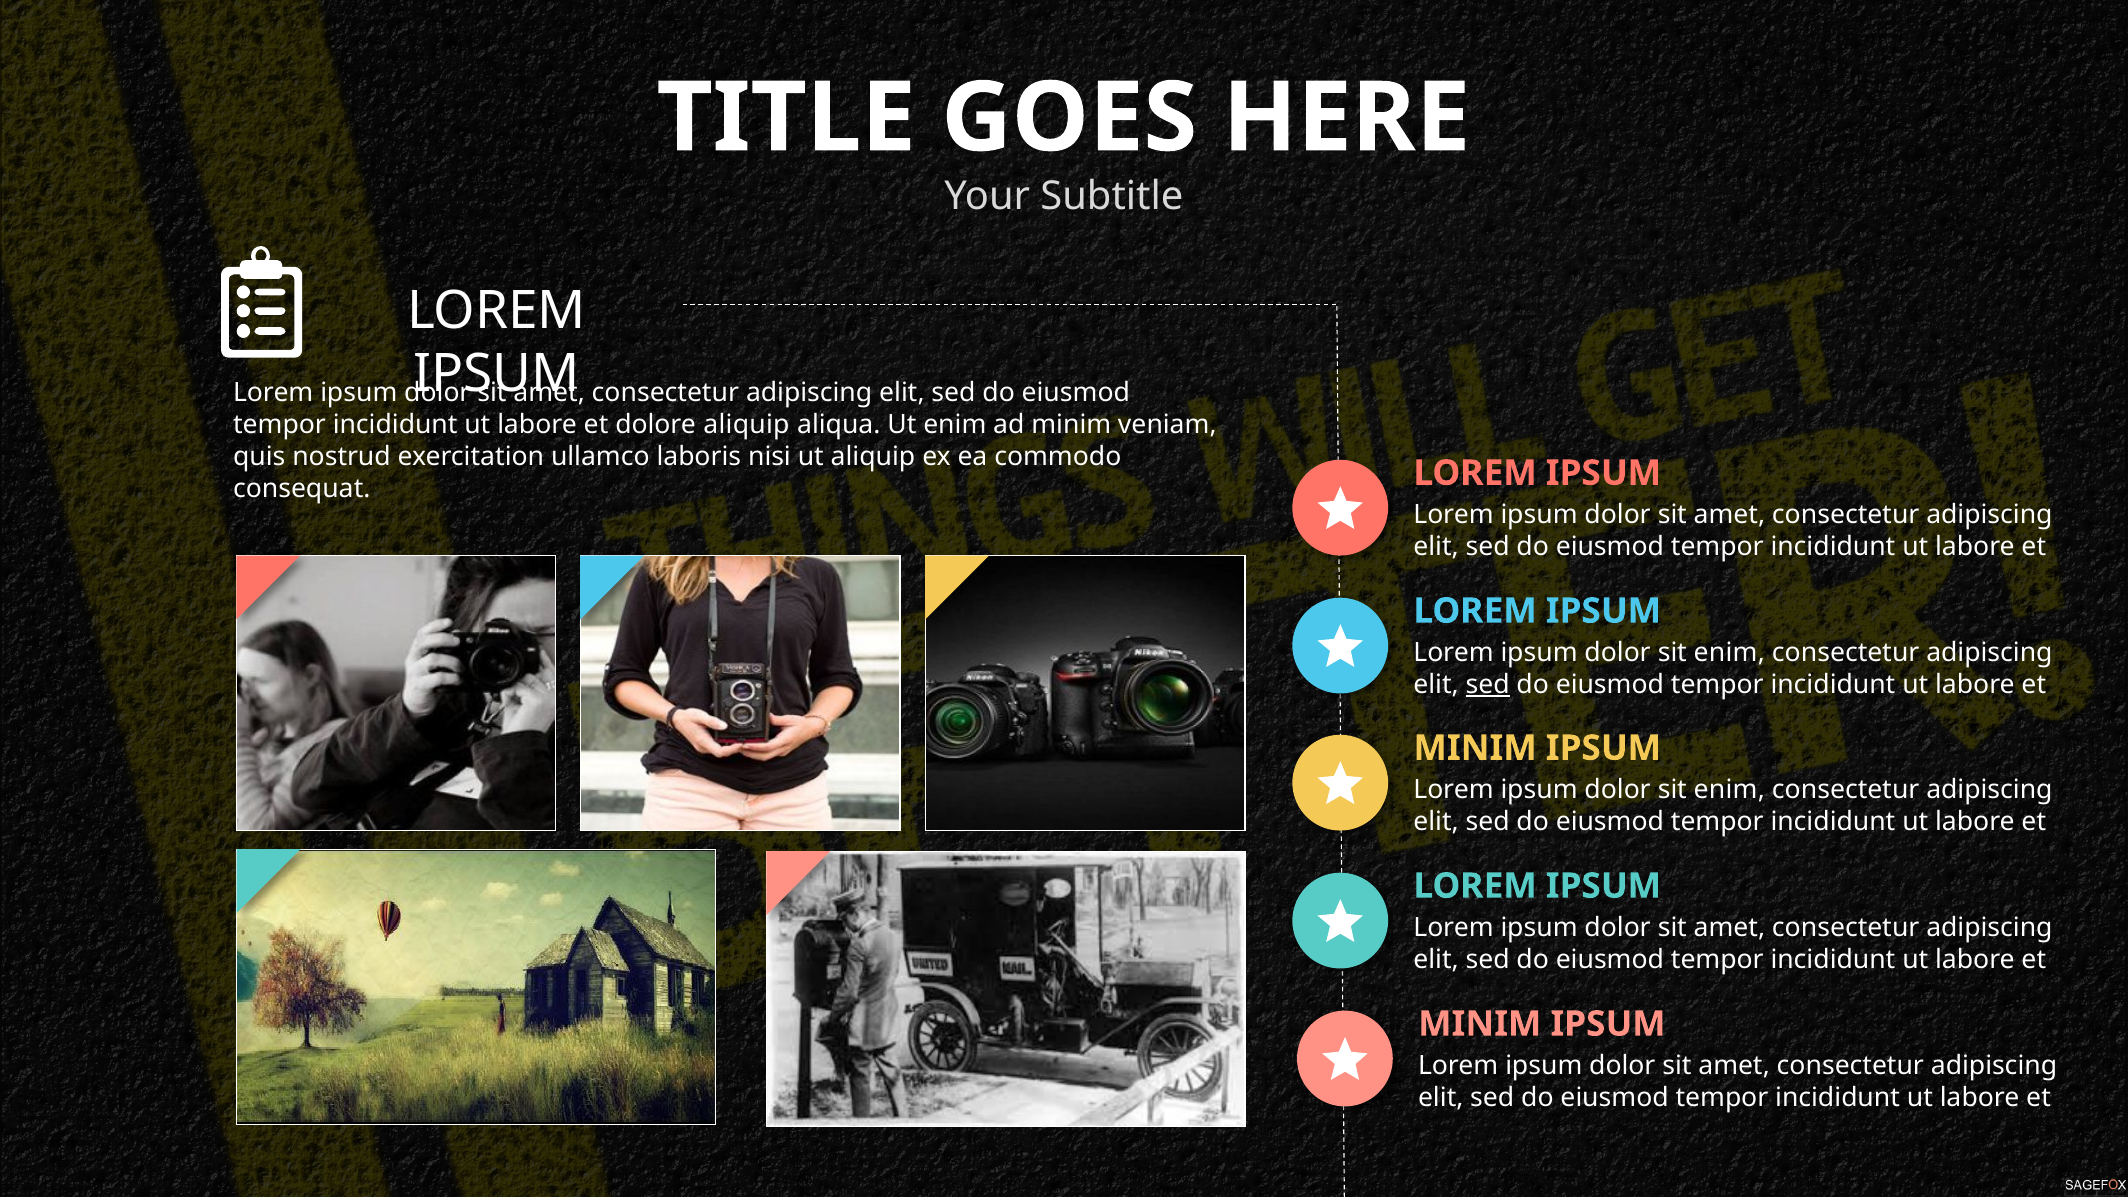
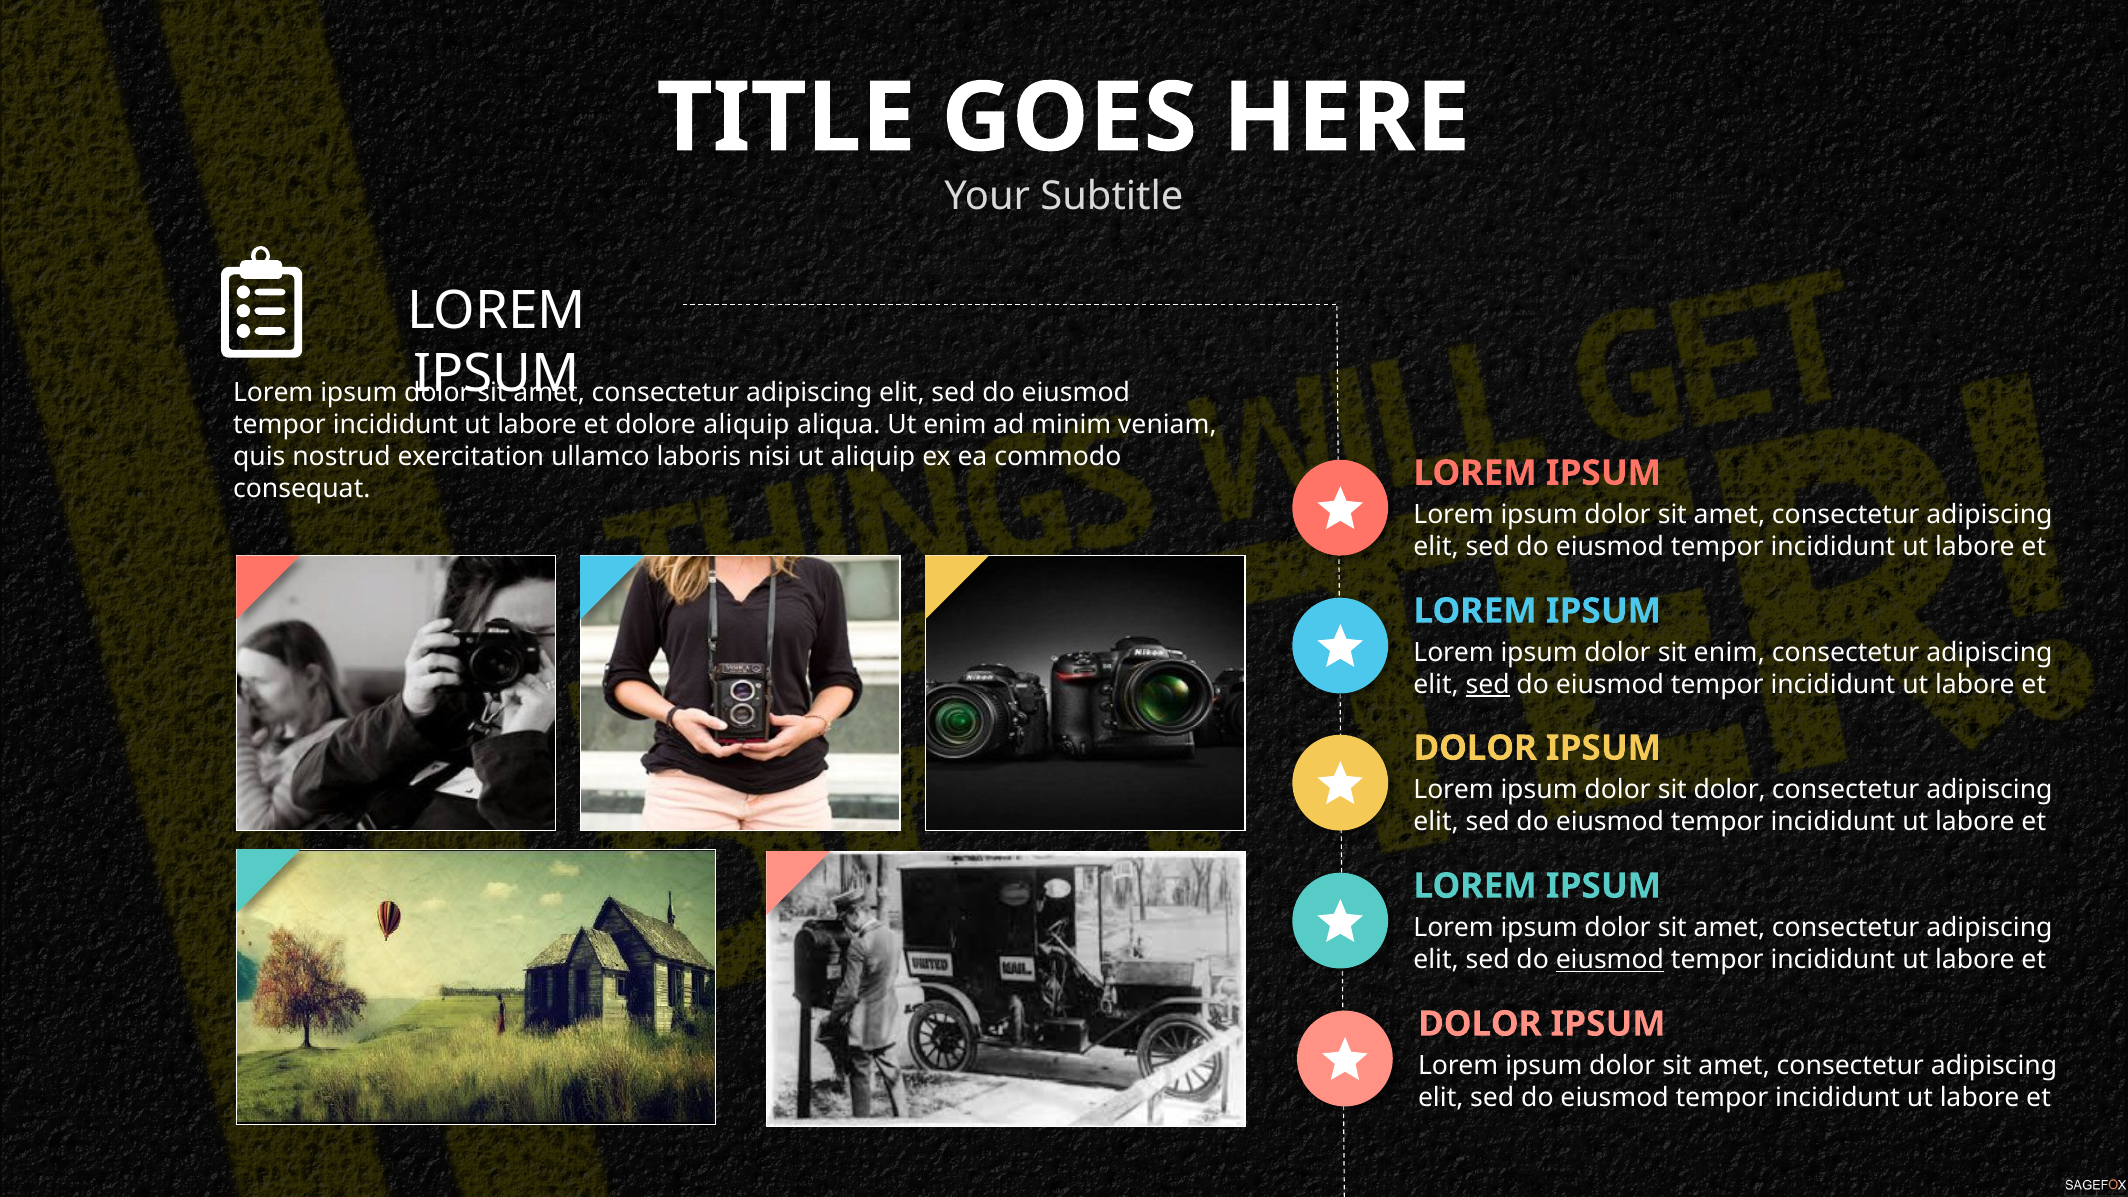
MINIM: MINIM -> DOLOR (1475, 748)
enim: enim -> dolor (1730, 790)
eiusmod underline: none -> present (1610, 960)
MINIM: MINIM -> DOLOR (1480, 1024)
